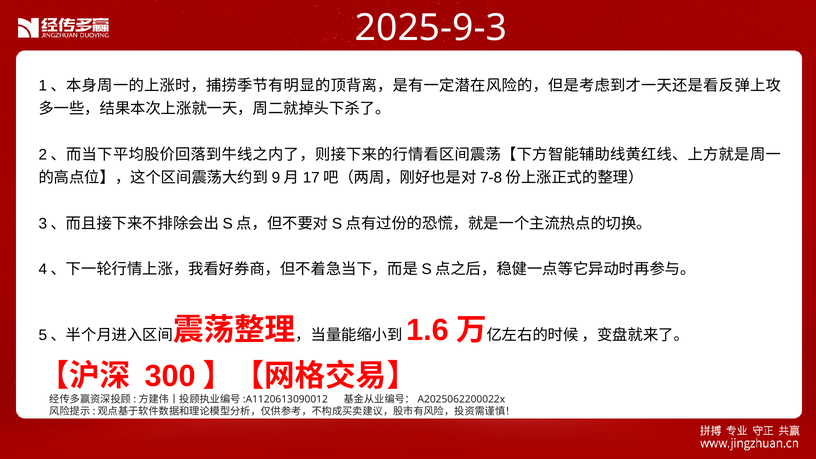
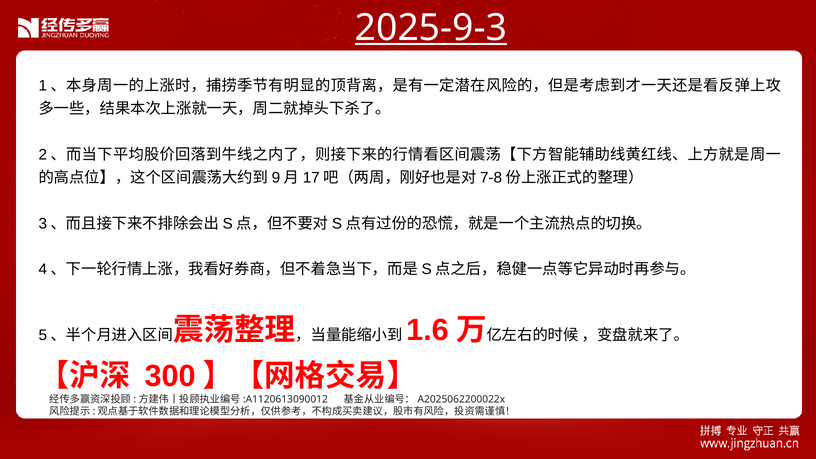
2025-9-3 underline: none -> present (431, 28)
